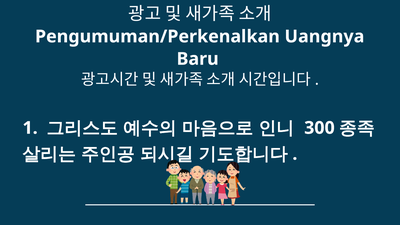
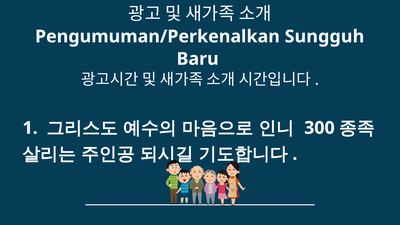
Uangnya: Uangnya -> Sungguh (324, 37)
